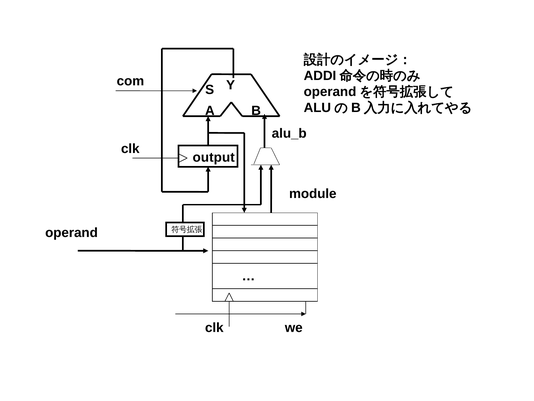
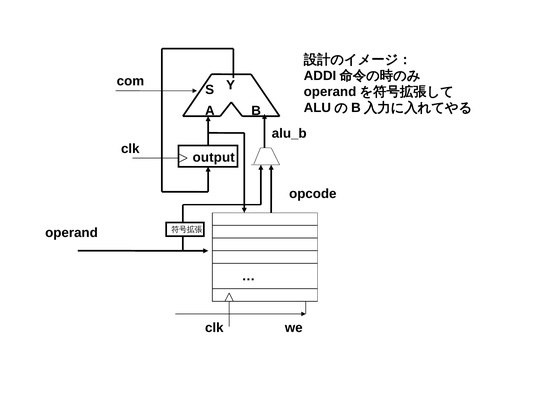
module: module -> opcode (313, 193)
